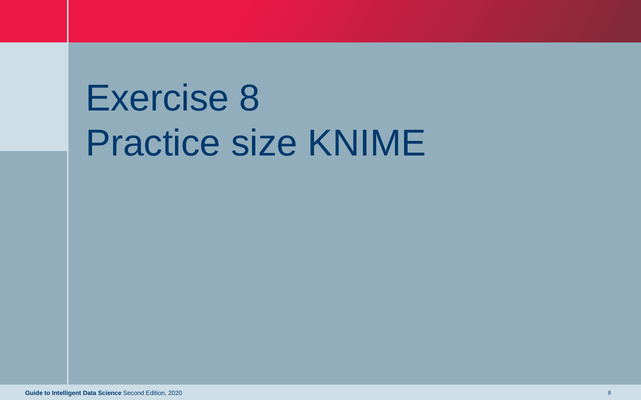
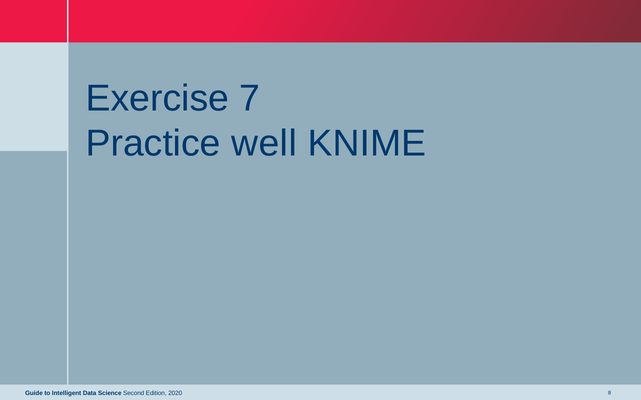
Exercise 8: 8 -> 7 (250, 99)
size: size -> well (264, 143)
